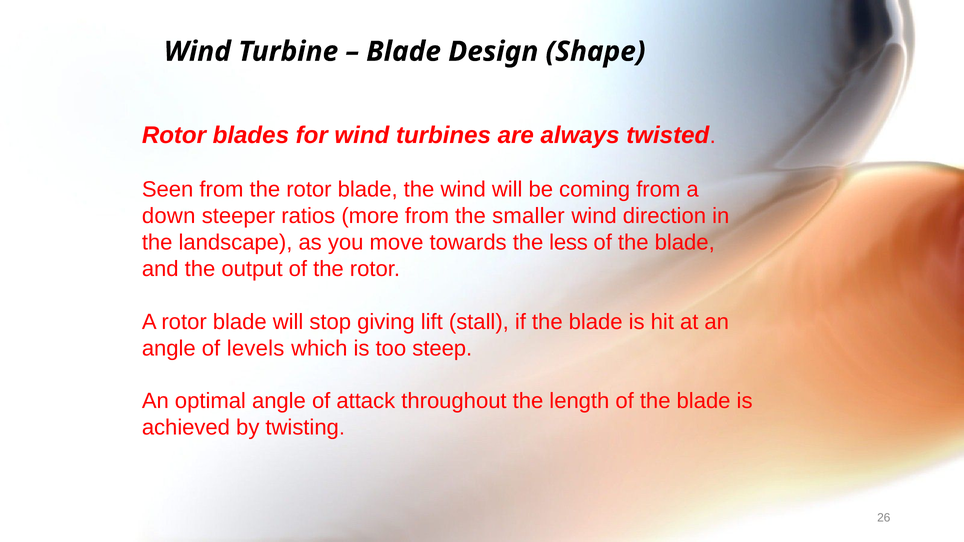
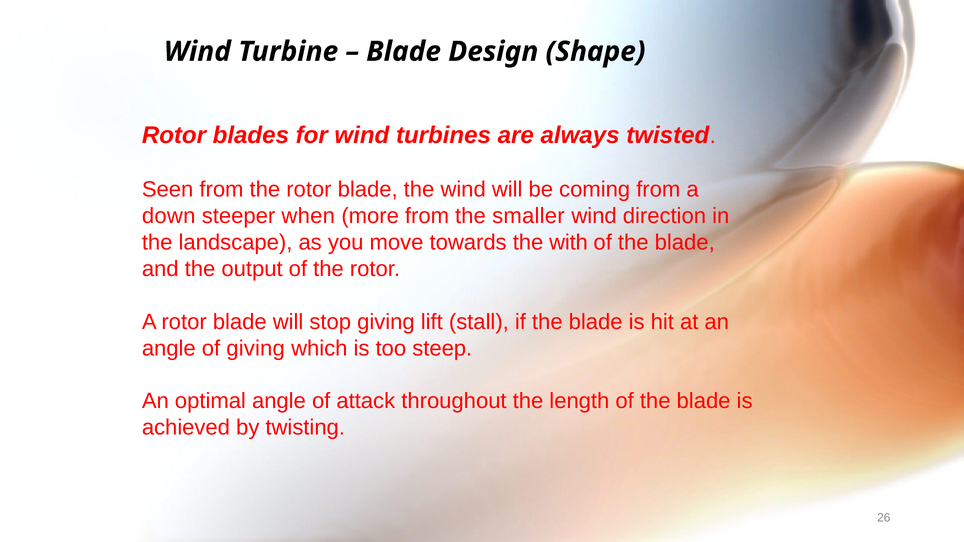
ratios: ratios -> when (308, 216)
less: less -> with (569, 242)
of levels: levels -> giving (256, 348)
